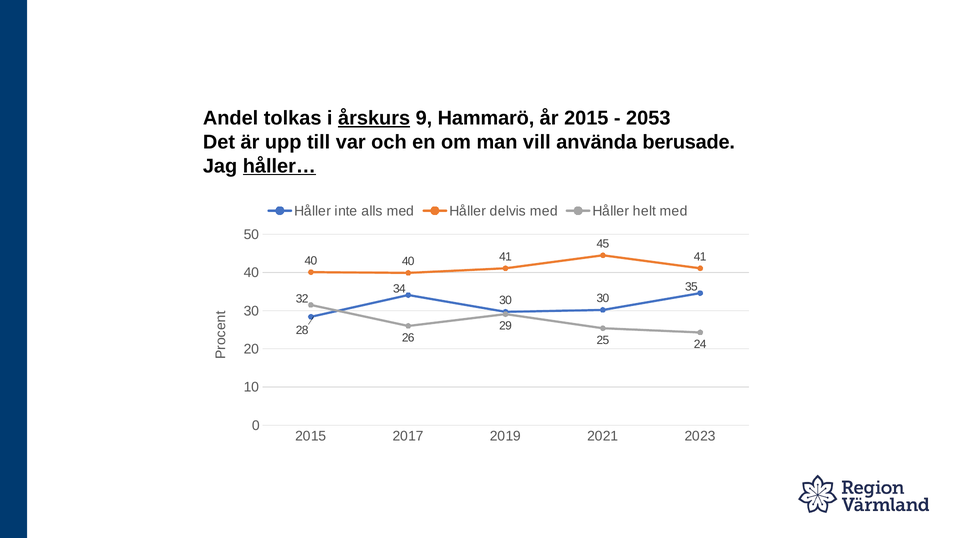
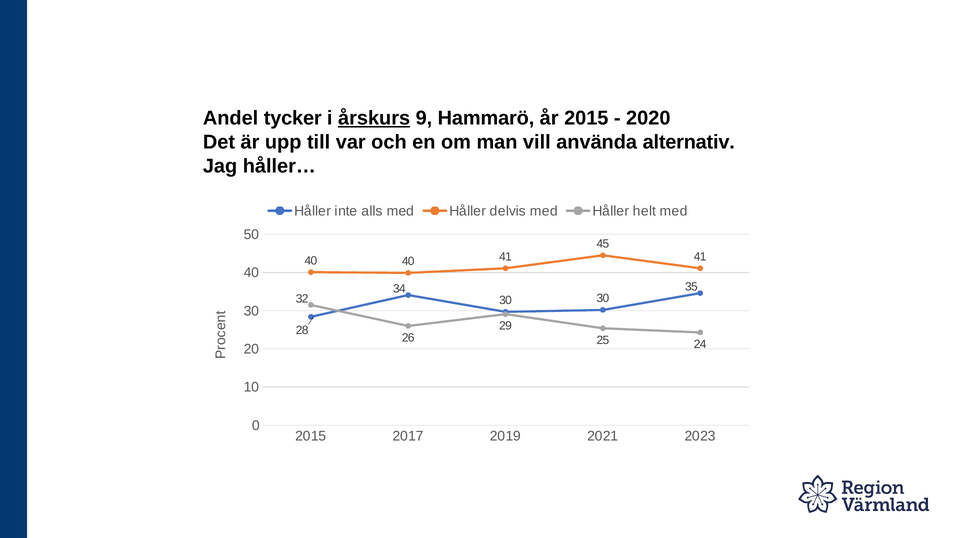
tolkas: tolkas -> tycker (293, 118)
2053: 2053 -> 2020 (648, 118)
berusade: berusade -> alternativ (689, 142)
håller… underline: present -> none (279, 166)
